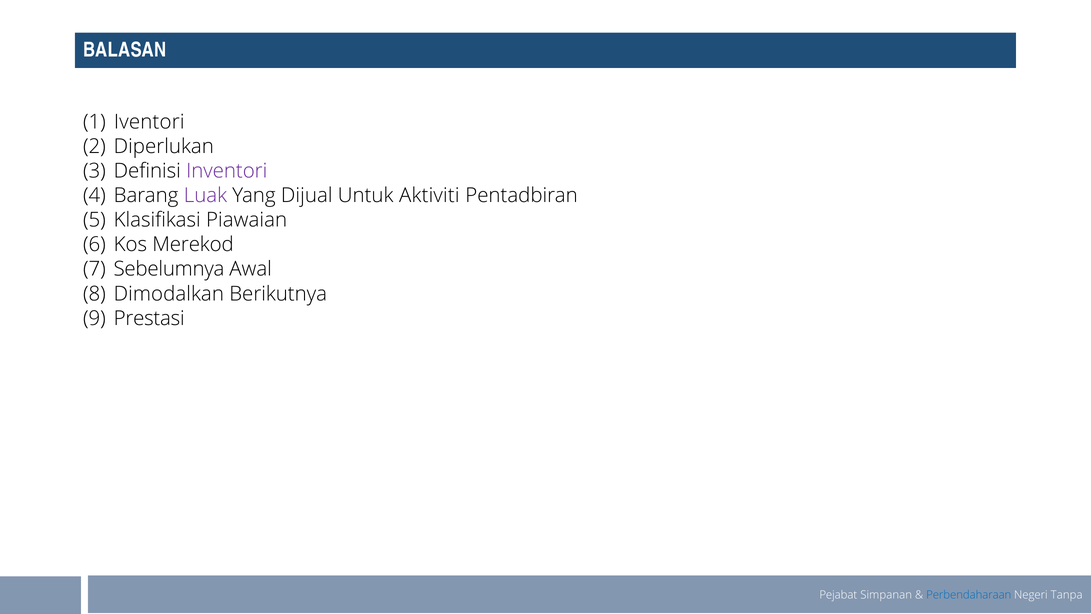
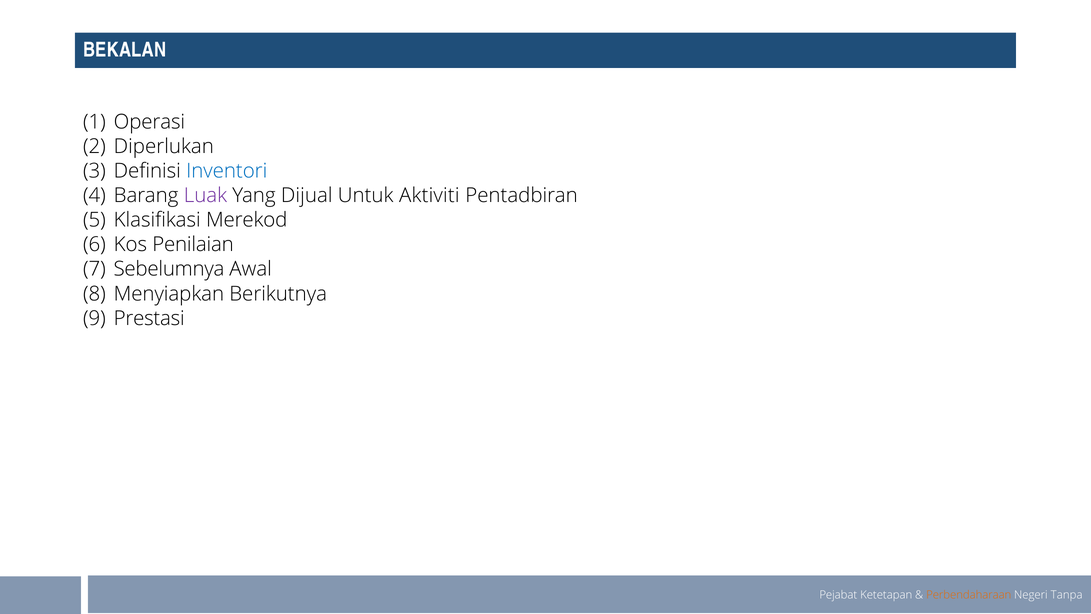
BALASAN: BALASAN -> BEKALAN (125, 50)
Iventori: Iventori -> Operasi (149, 122)
Inventori colour: purple -> blue (227, 171)
Piawaian: Piawaian -> Merekod (247, 220)
Merekod: Merekod -> Penilaian (193, 245)
Dimodalkan: Dimodalkan -> Menyiapkan (169, 294)
Simpanan: Simpanan -> Ketetapan (886, 595)
Perbendaharaan colour: blue -> orange (969, 595)
